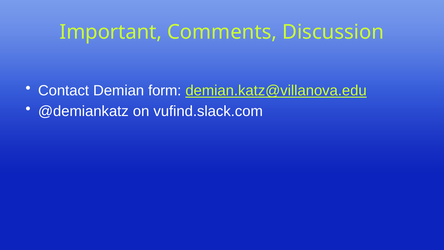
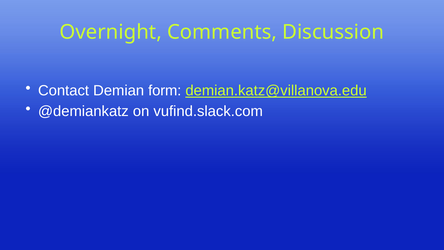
Important: Important -> Overnight (111, 32)
